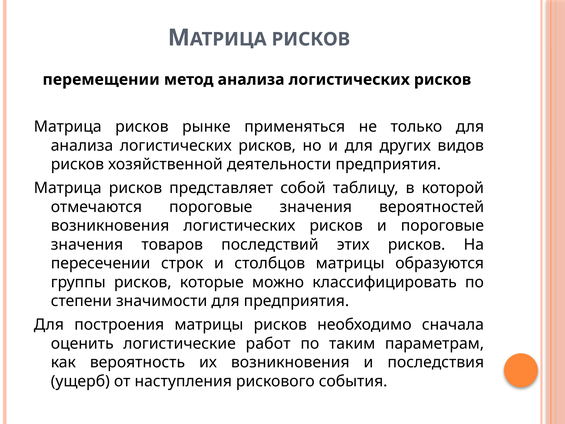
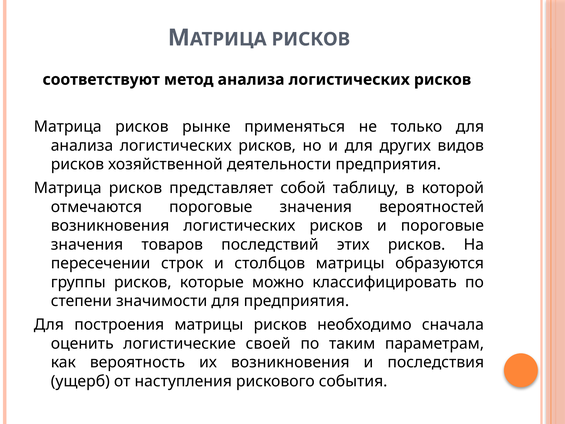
перемещении: перемещении -> соответствуют (101, 80)
работ: работ -> своей (268, 343)
